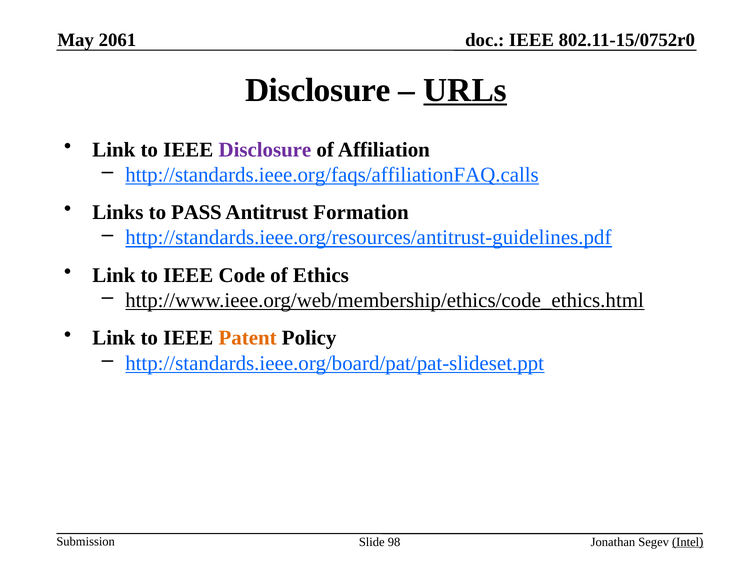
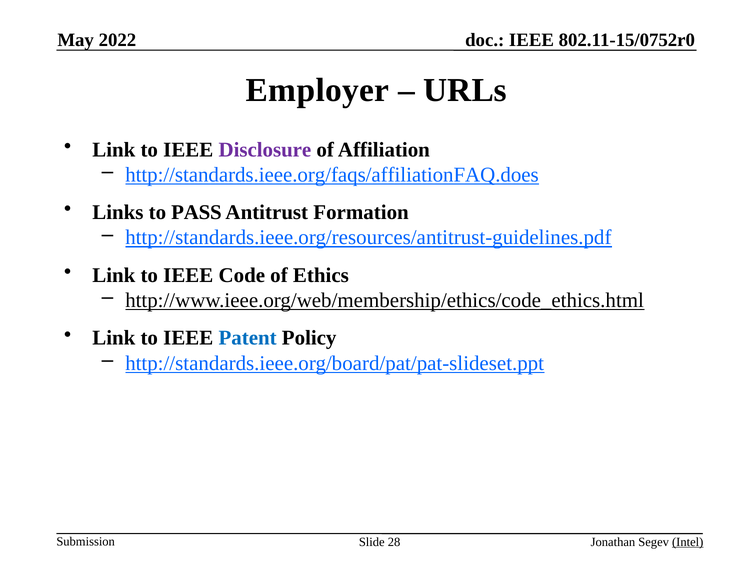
2061: 2061 -> 2022 (117, 40)
Disclosure: Disclosure -> Employer (318, 90)
URLs underline: present -> none (465, 90)
http://standards.ieee.org/faqs/affiliationFAQ.calls: http://standards.ieee.org/faqs/affiliationFAQ.calls -> http://standards.ieee.org/faqs/affiliationFAQ.does (332, 175)
Patent colour: orange -> blue (248, 338)
98: 98 -> 28 (394, 542)
